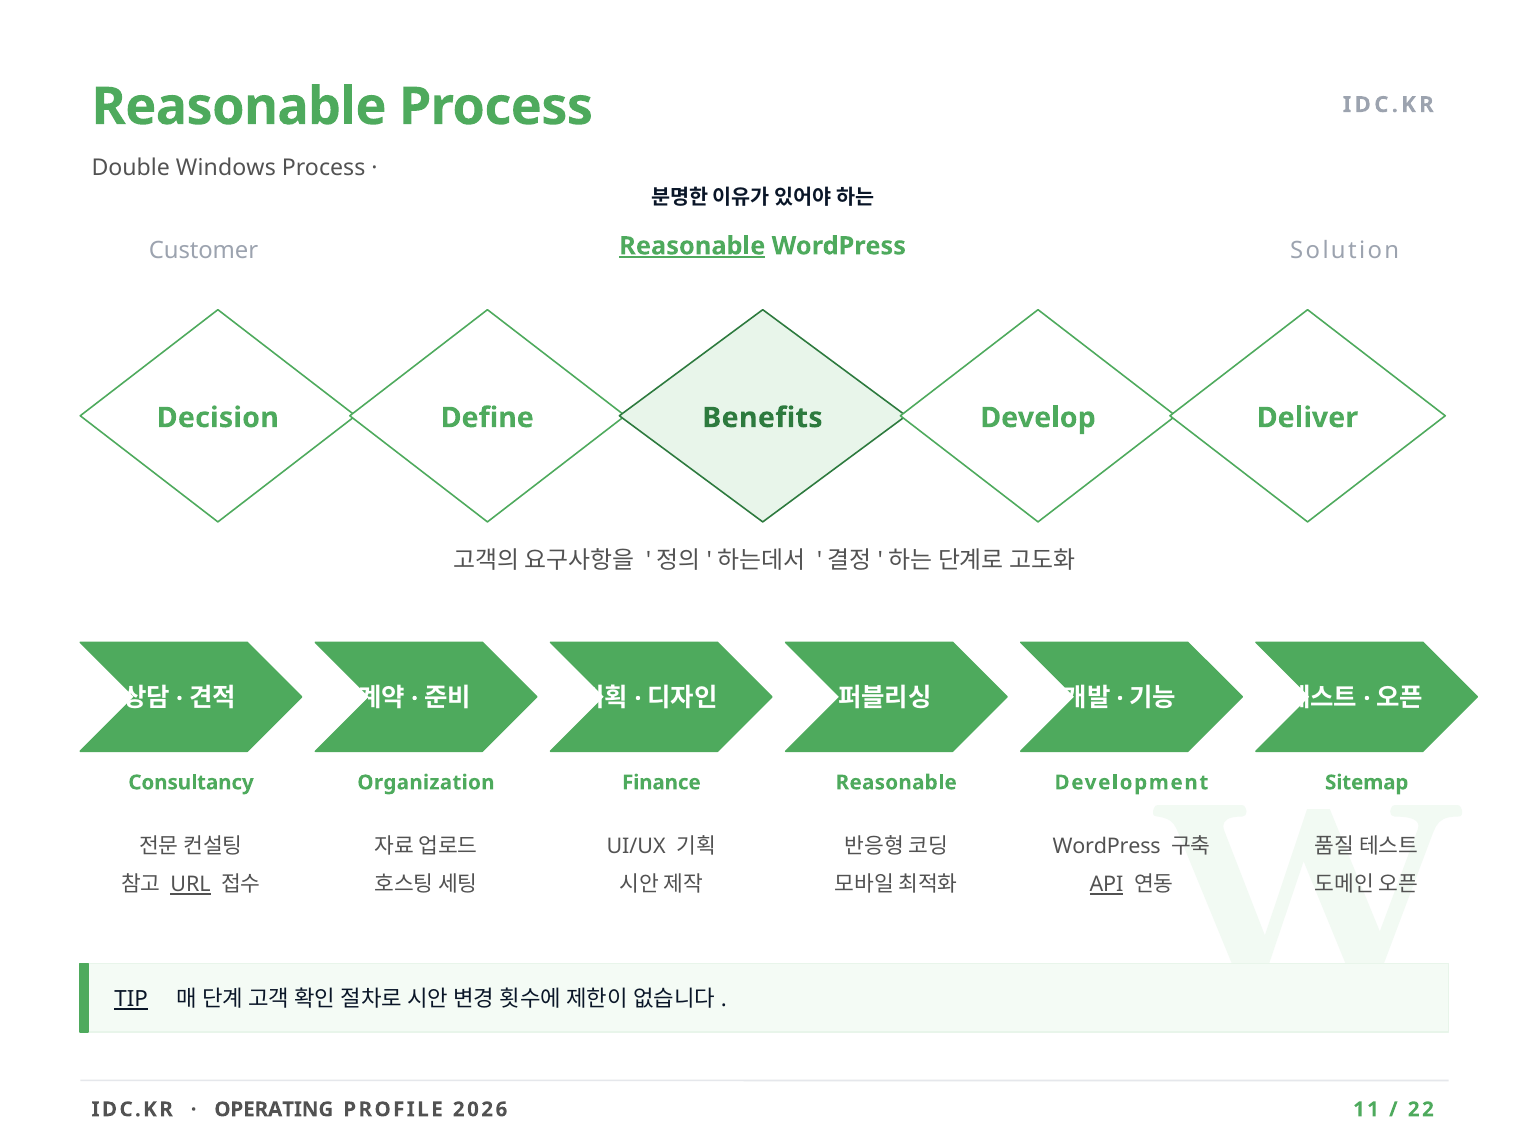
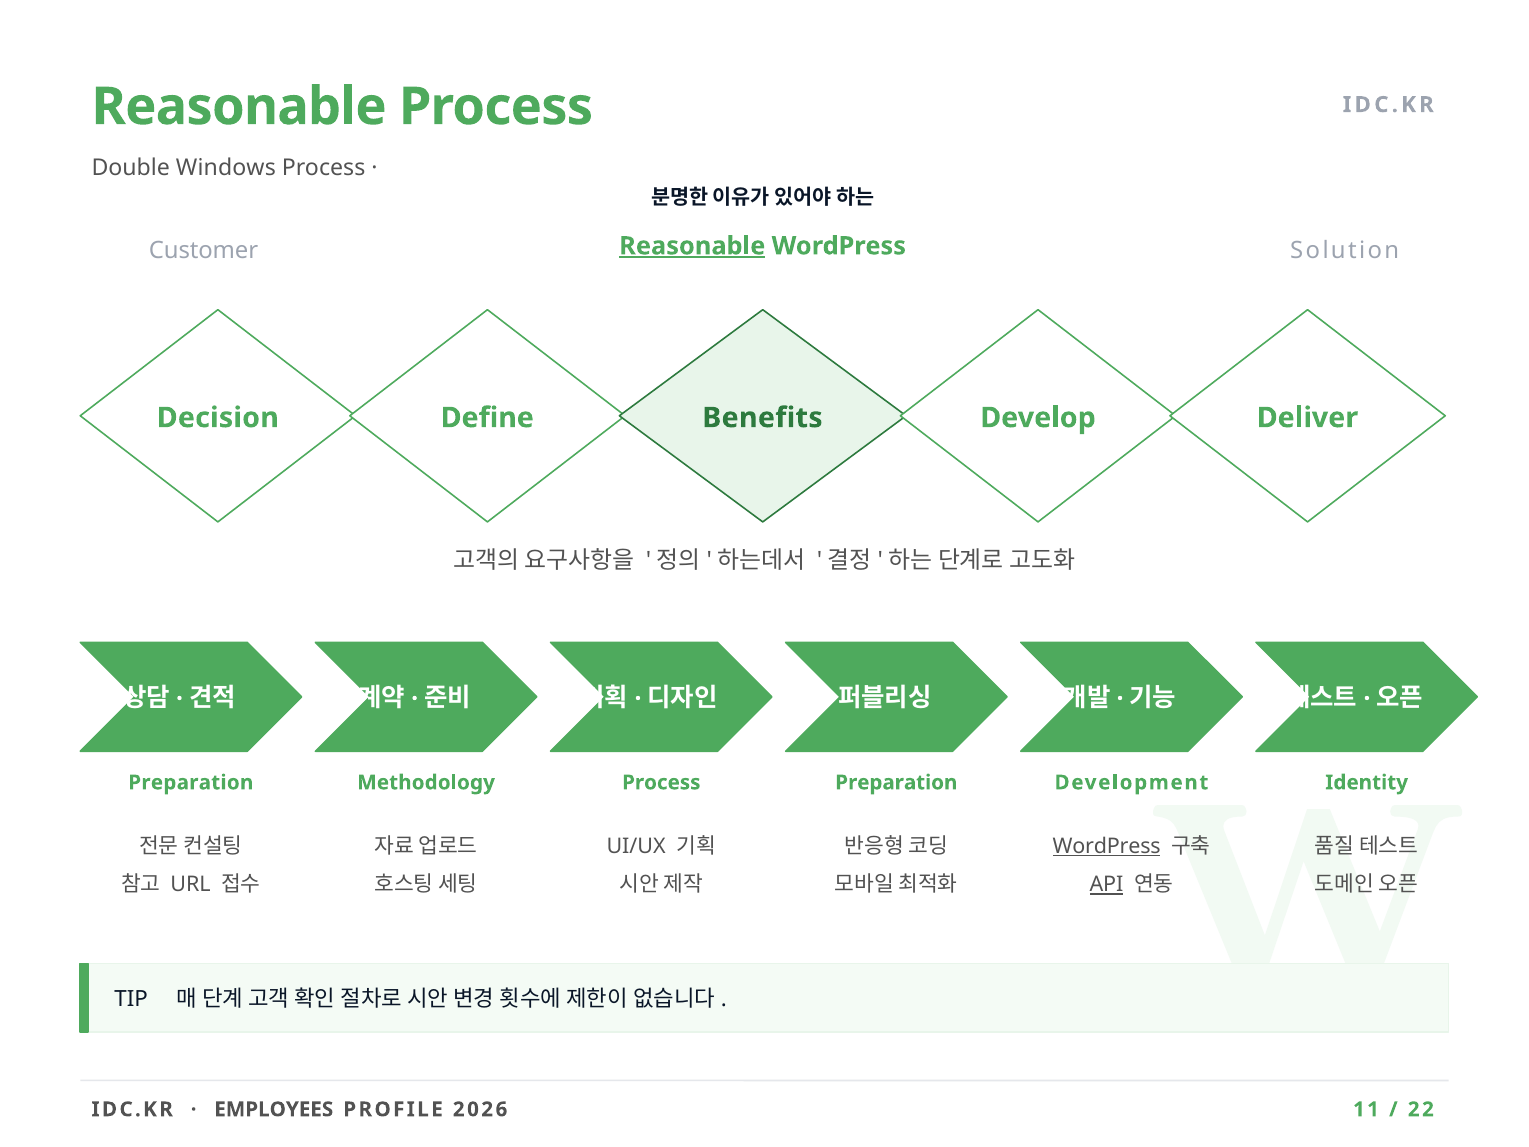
Consultancy: Consultancy -> Preparation (191, 783)
Organization: Organization -> Methodology (426, 783)
Finance: Finance -> Process (661, 783)
Reasonable: Reasonable -> Preparation (896, 783)
Sitemap: Sitemap -> Identity (1367, 783)
WordPress underline: none -> present (1107, 846)
URL underline: present -> none (191, 885)
TIP underline: present -> none (131, 999)
OPERATING: OPERATING -> EMPLOYEES (274, 1109)
